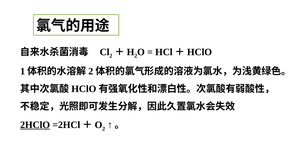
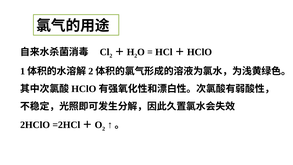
2HClO underline: present -> none (35, 125)
